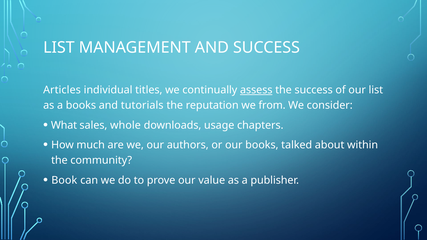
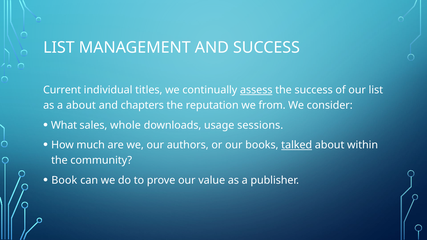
Articles: Articles -> Current (62, 90)
a books: books -> about (81, 105)
tutorials: tutorials -> chapters (142, 105)
chapters: chapters -> sessions (260, 125)
talked underline: none -> present (297, 145)
